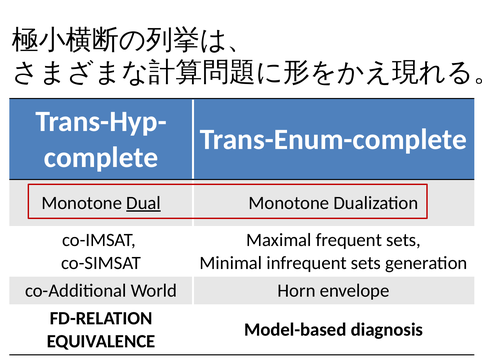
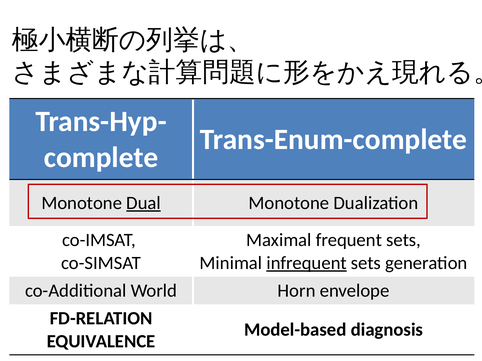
infrequent underline: none -> present (307, 263)
